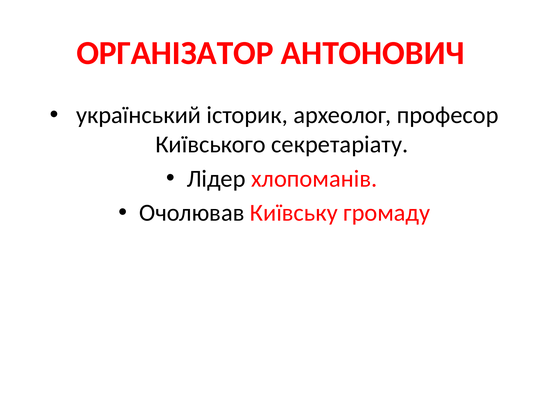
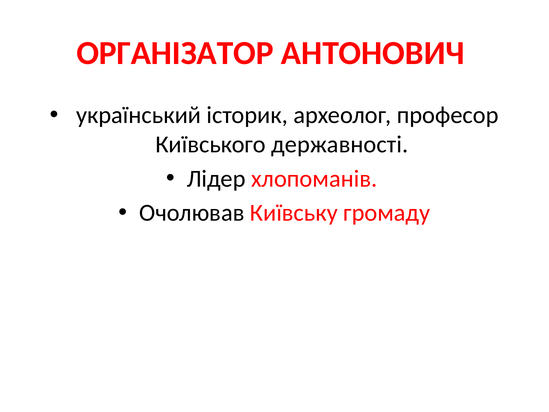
секретаріату: секретаріату -> державності (340, 144)
